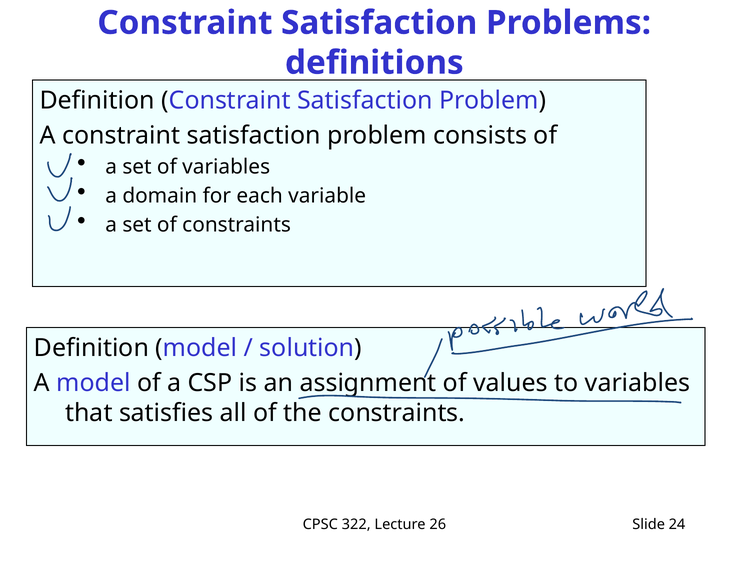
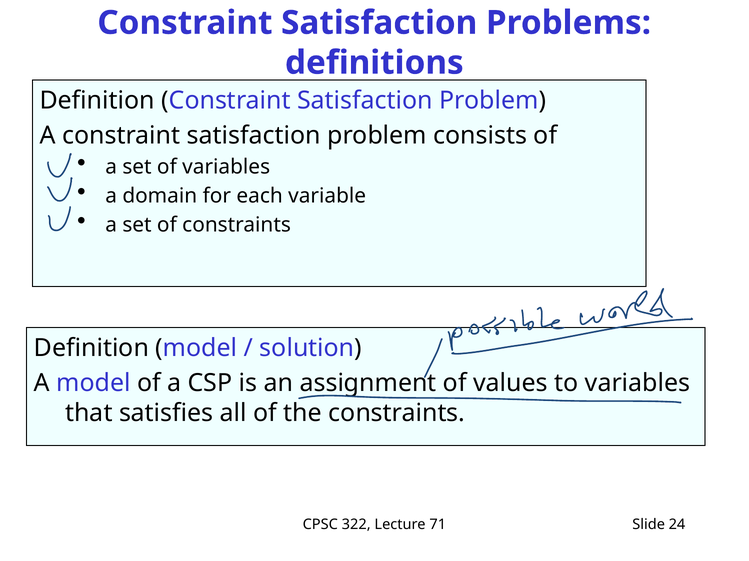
26: 26 -> 71 (438, 525)
